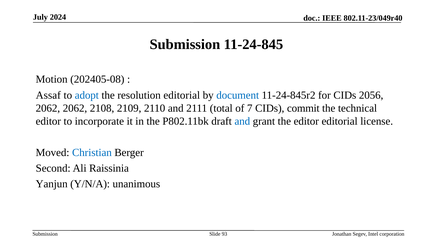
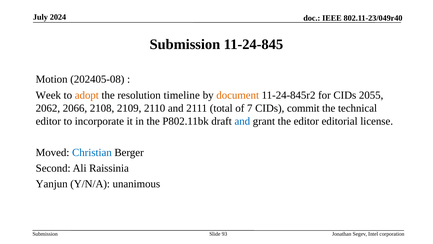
Assaf: Assaf -> Week (48, 95)
adopt colour: blue -> orange (87, 95)
resolution editorial: editorial -> timeline (182, 95)
document colour: blue -> orange (238, 95)
2056: 2056 -> 2055 (371, 95)
2062 2062: 2062 -> 2066 (75, 108)
